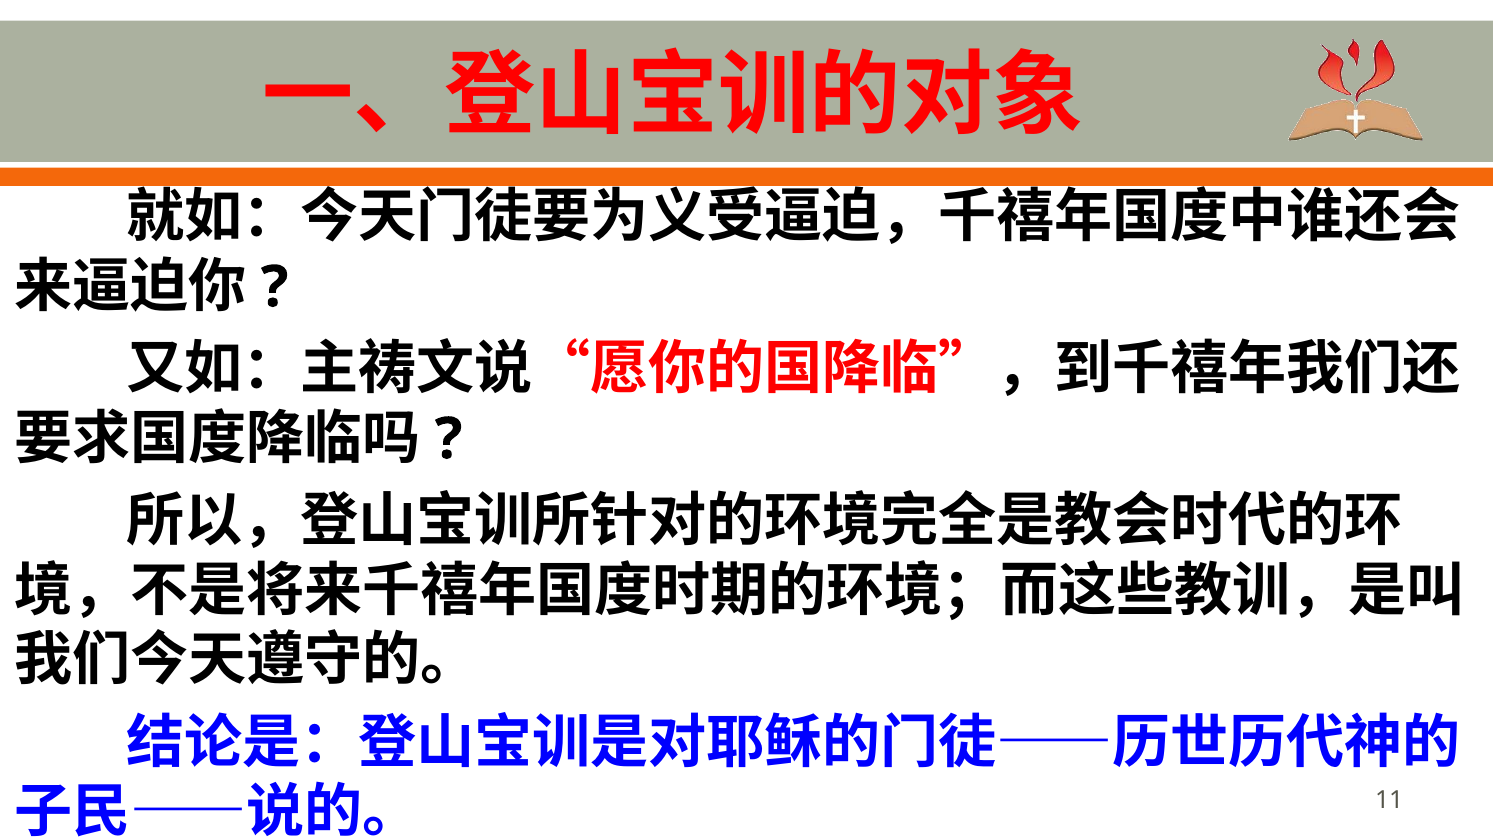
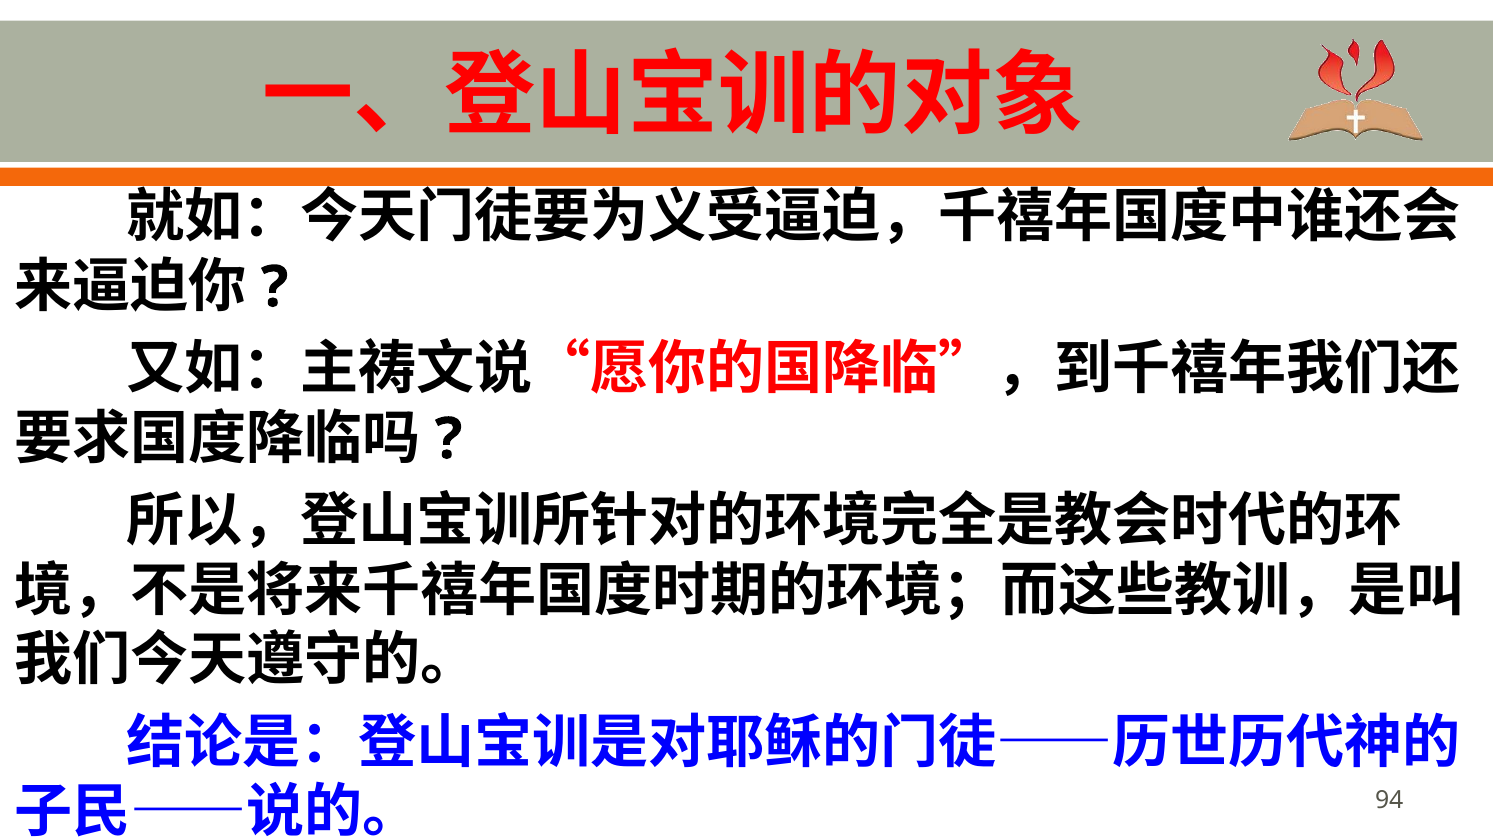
11: 11 -> 94 (1389, 800)
